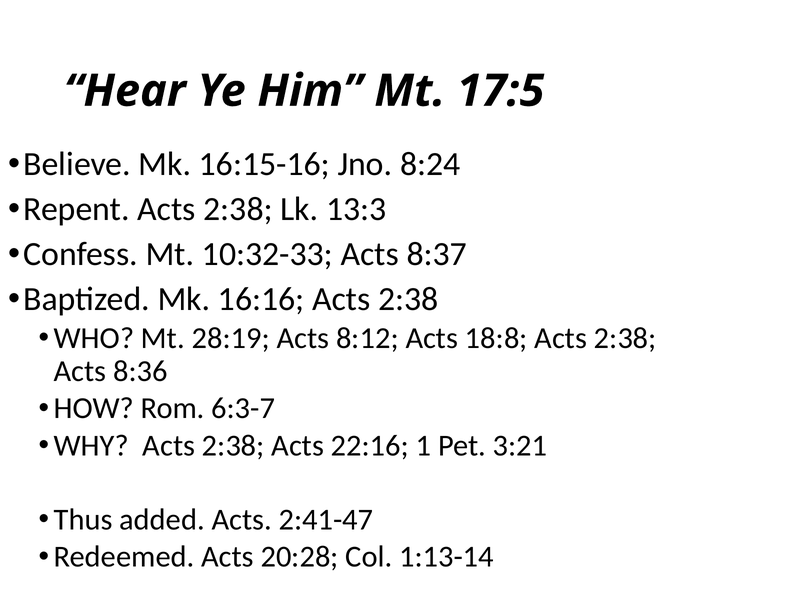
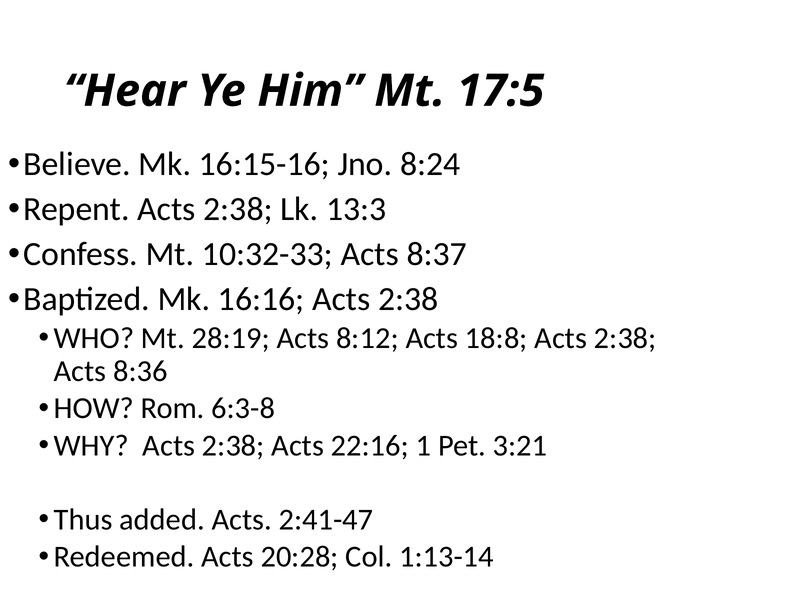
6:3-7: 6:3-7 -> 6:3-8 (243, 408)
